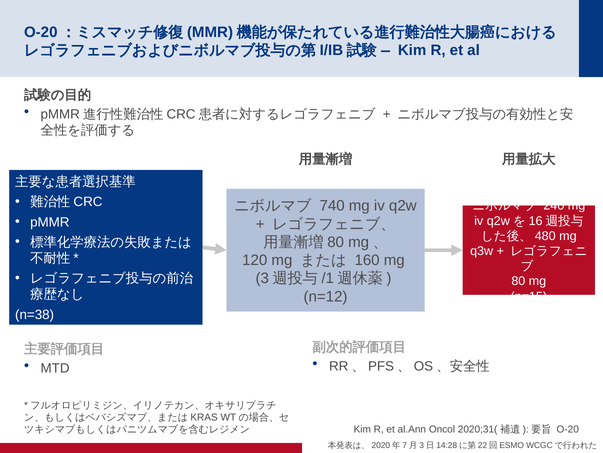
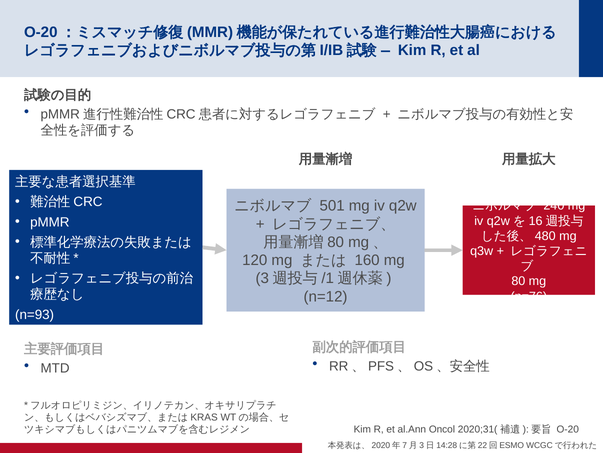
740: 740 -> 501 (332, 206)
n=15: n=15 -> n=76 (529, 296)
n=38: n=38 -> n=93 (35, 314)
